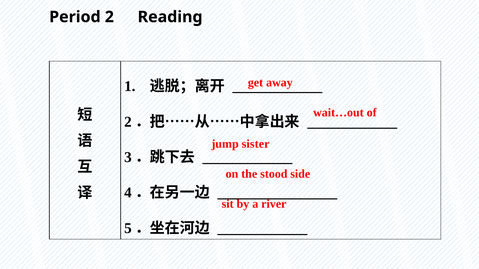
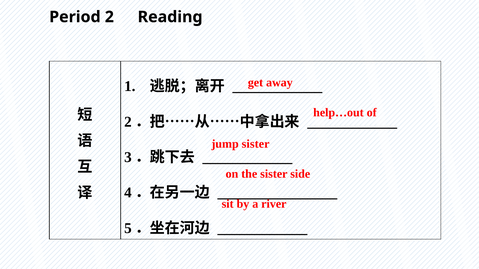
wait…out: wait…out -> help…out (338, 113)
the stood: stood -> sister (274, 174)
